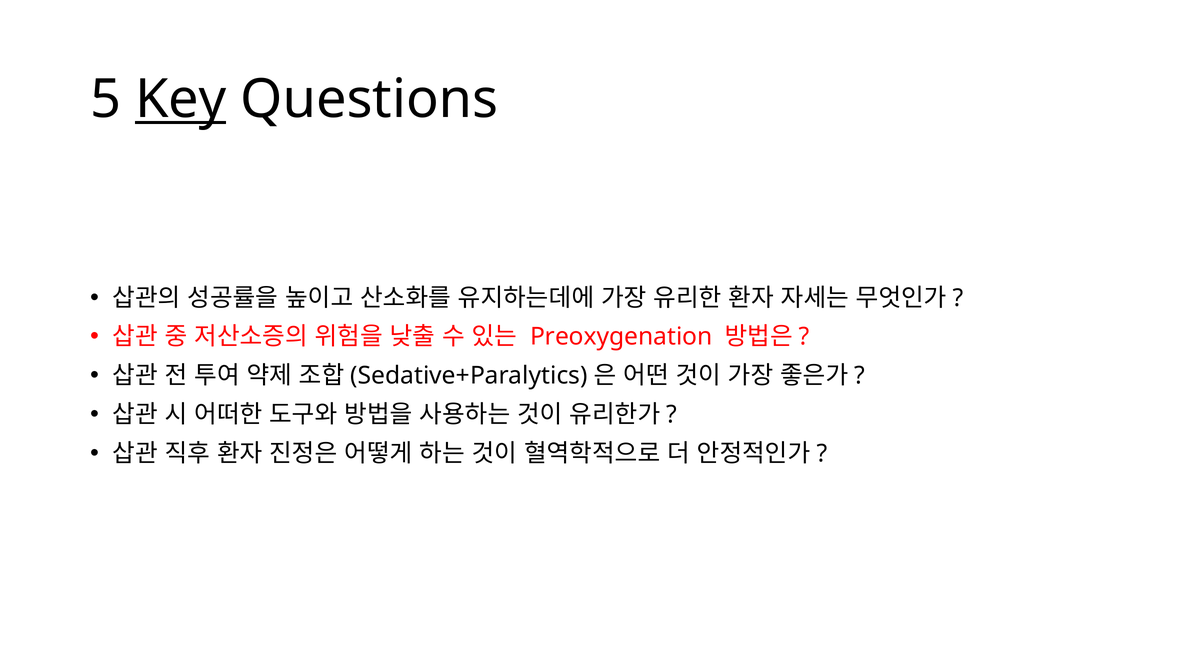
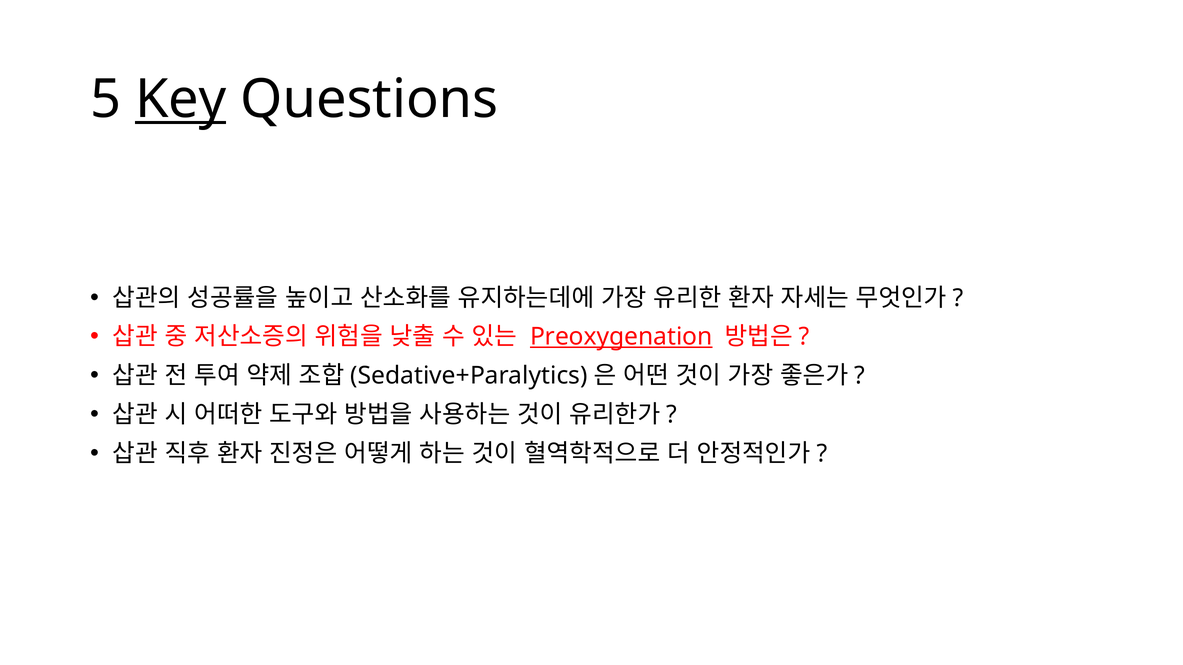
Preoxygenation underline: none -> present (621, 337)
